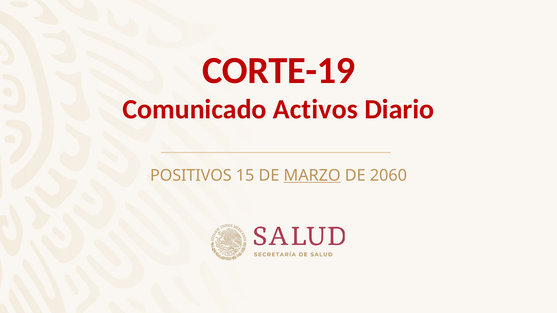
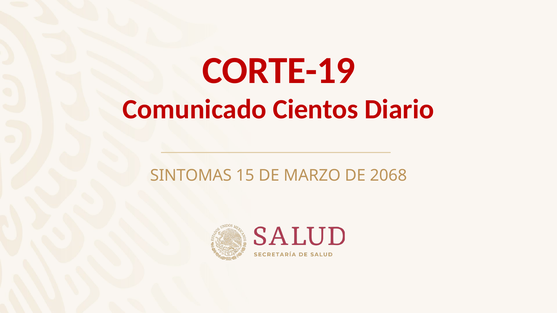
Activos: Activos -> Cientos (316, 109)
POSITIVOS: POSITIVOS -> SINTOMAS (191, 176)
MARZO underline: present -> none (312, 176)
2060: 2060 -> 2068 (388, 176)
